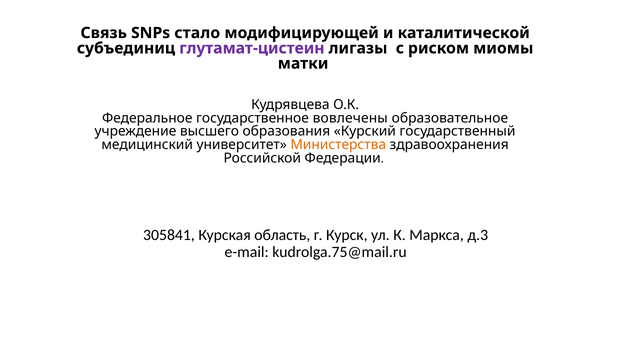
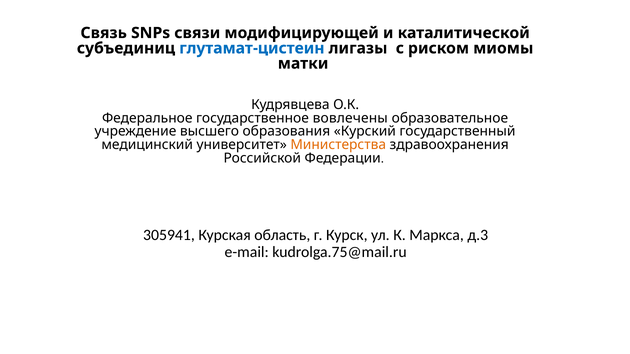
стало: стало -> связи (197, 33)
глутамат-цистеин colour: purple -> blue (252, 48)
305841: 305841 -> 305941 (169, 235)
